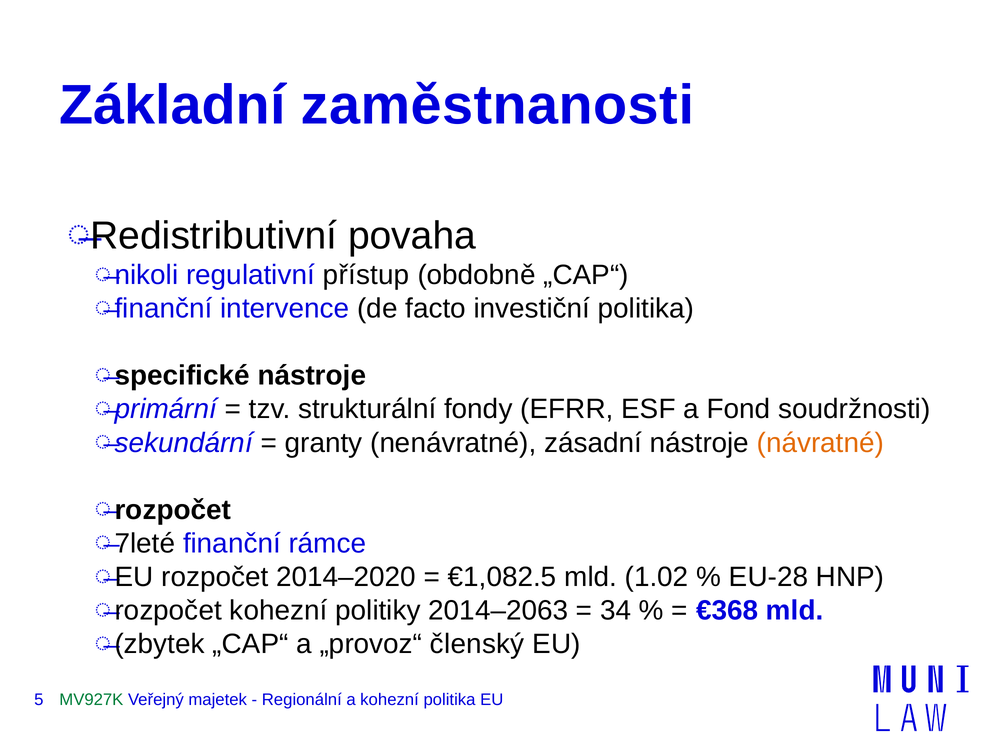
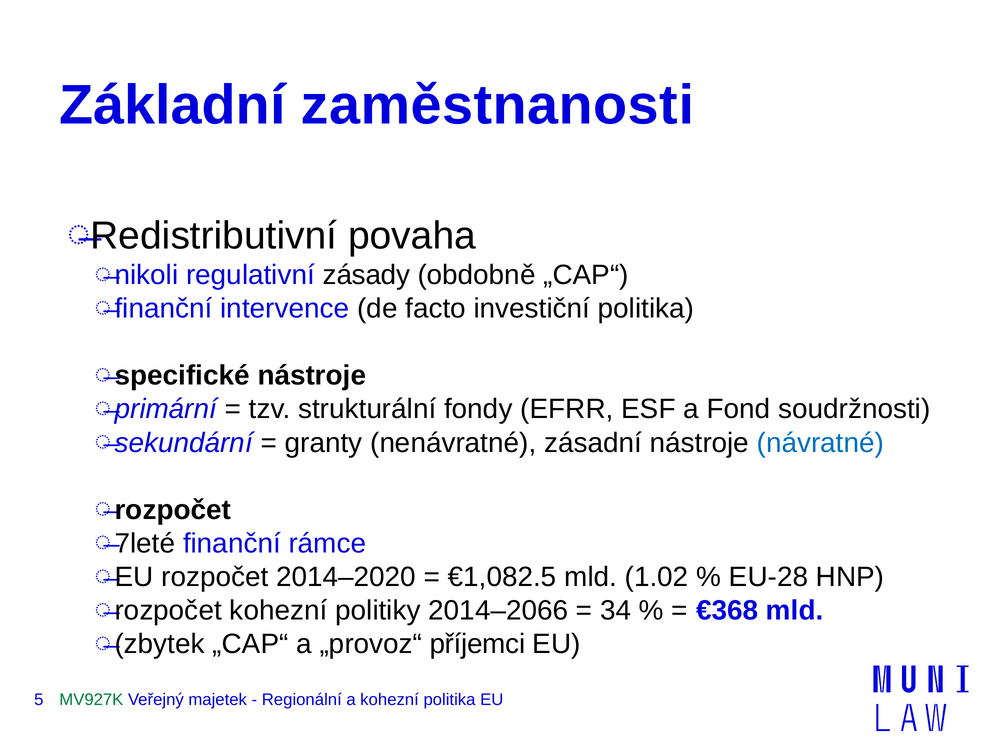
přístup: přístup -> zásady (366, 275)
návratné colour: orange -> blue (820, 443)
2014–2063: 2014–2063 -> 2014–2066 (498, 610)
členský: členský -> příjemci (477, 644)
